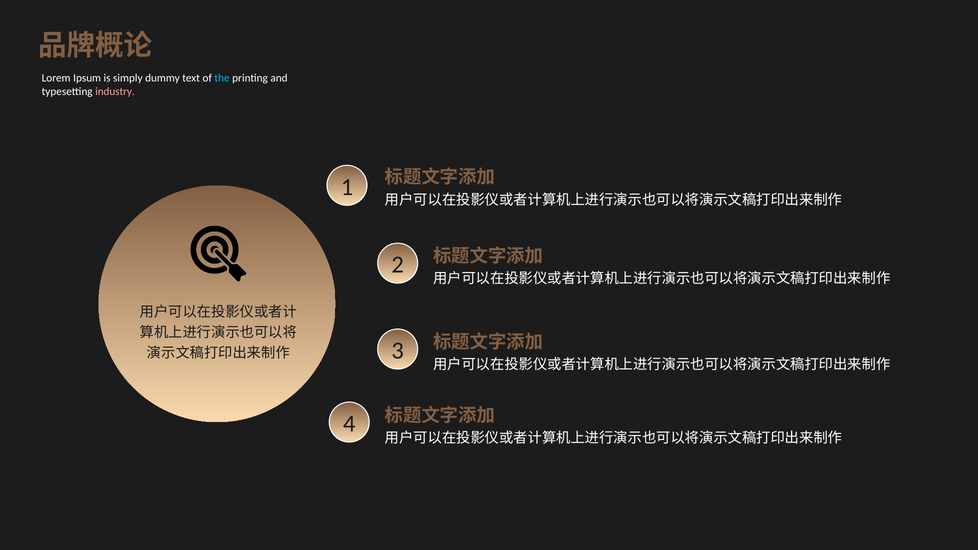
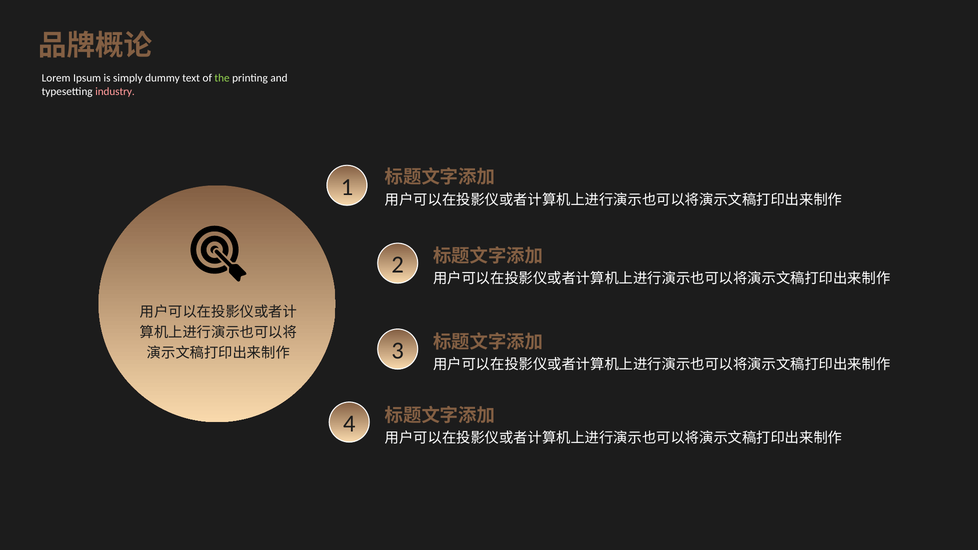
the colour: light blue -> light green (222, 78)
